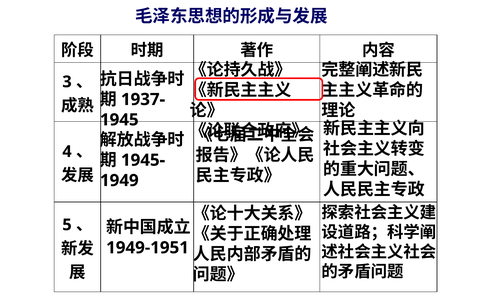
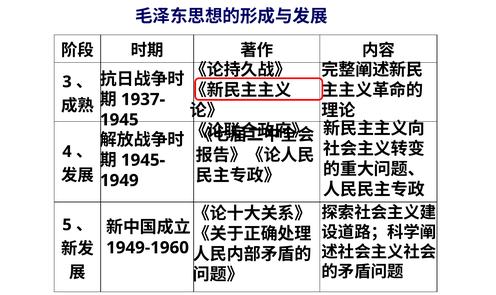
1949-1951: 1949-1951 -> 1949-1960 (148, 248)
